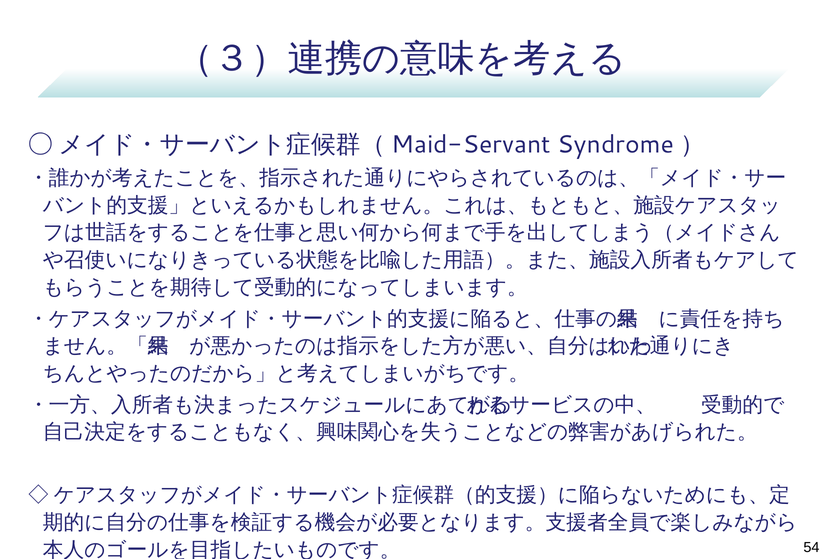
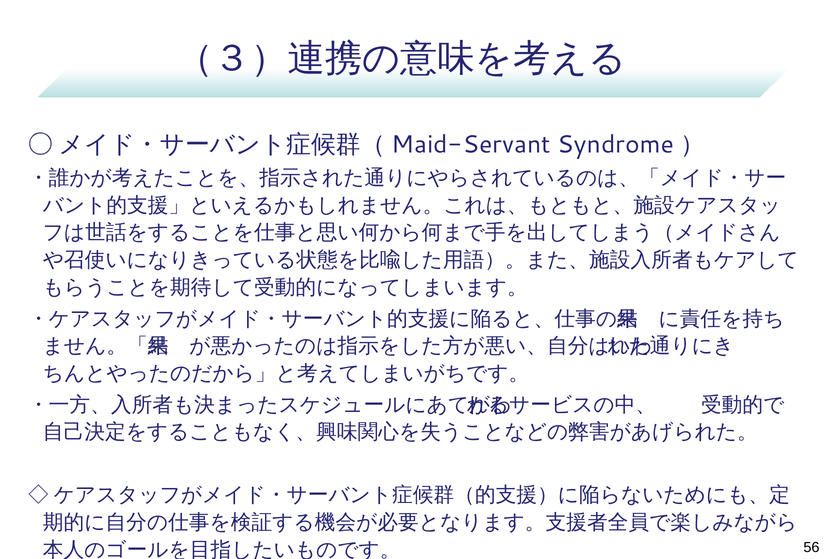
54: 54 -> 56 (811, 547)
